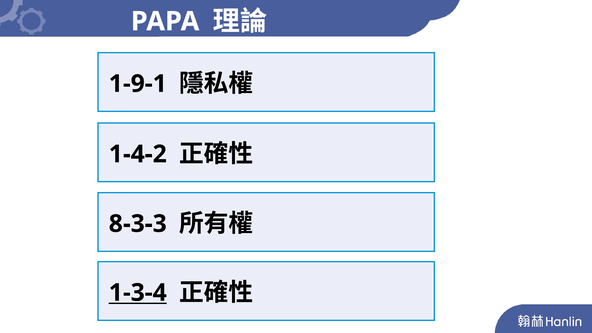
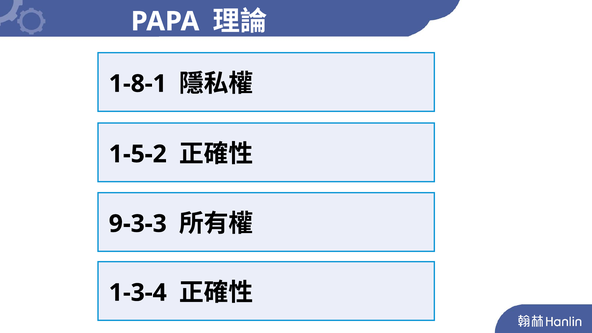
1-9-1: 1-9-1 -> 1-8-1 (138, 84)
1-4-2: 1-4-2 -> 1-5-2 (138, 154)
8-3-3: 8-3-3 -> 9-3-3 (138, 224)
1-3-4 underline: present -> none (138, 293)
